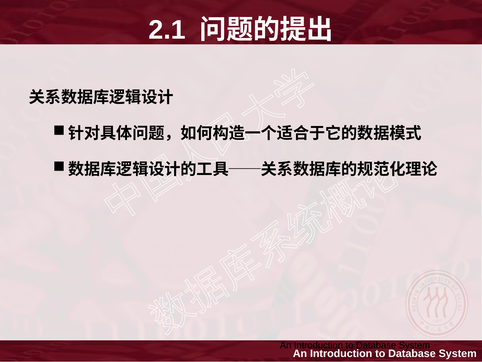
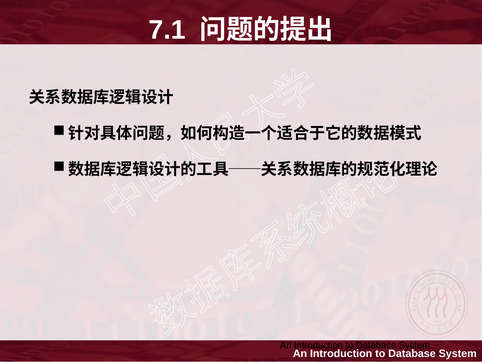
2.1: 2.1 -> 7.1 (167, 30)
